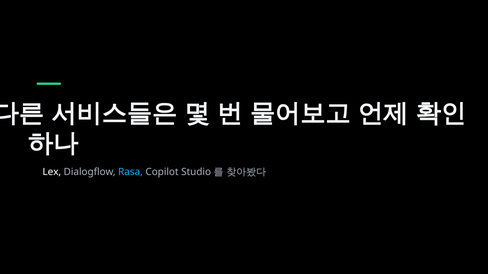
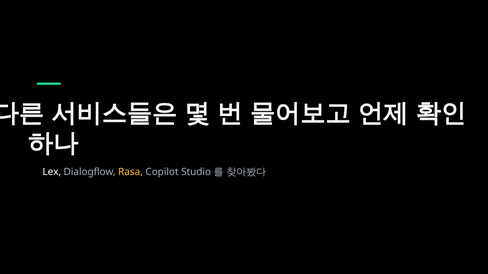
Rasa colour: light blue -> yellow (130, 172)
